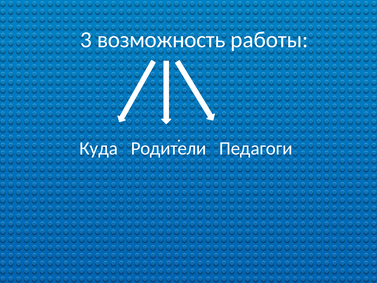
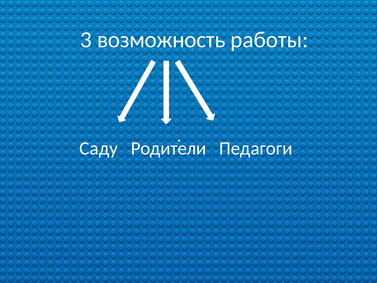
Куда: Куда -> Саду (99, 148)
